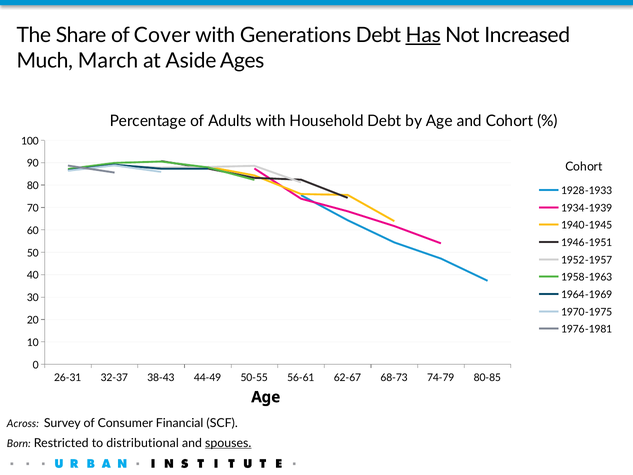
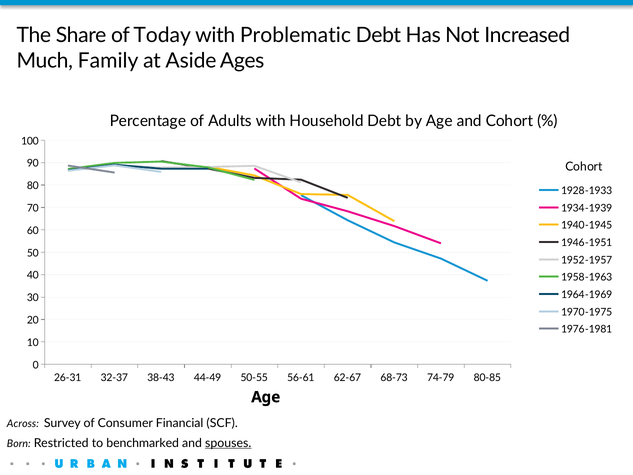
Cover: Cover -> Today (162, 35)
Generations: Generations -> Problematic (295, 35)
Has underline: present -> none (423, 35)
March: March -> Family (108, 61)
distributional: distributional -> benchmarked (143, 443)
